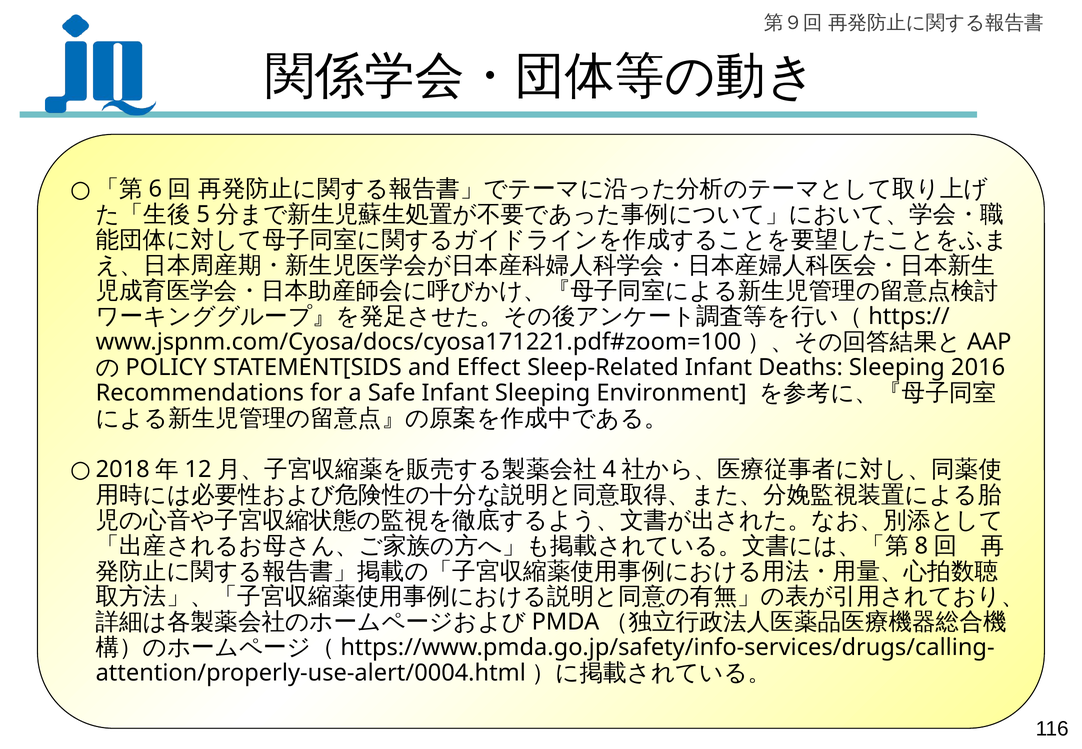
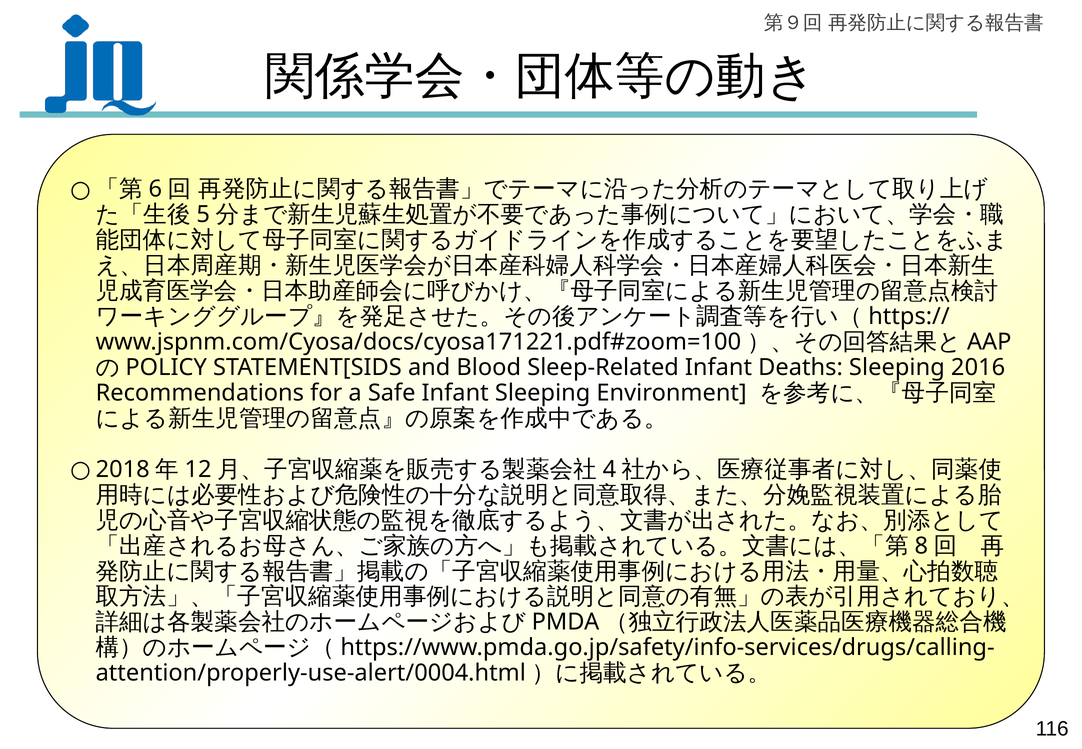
Effect: Effect -> Blood (489, 368)
